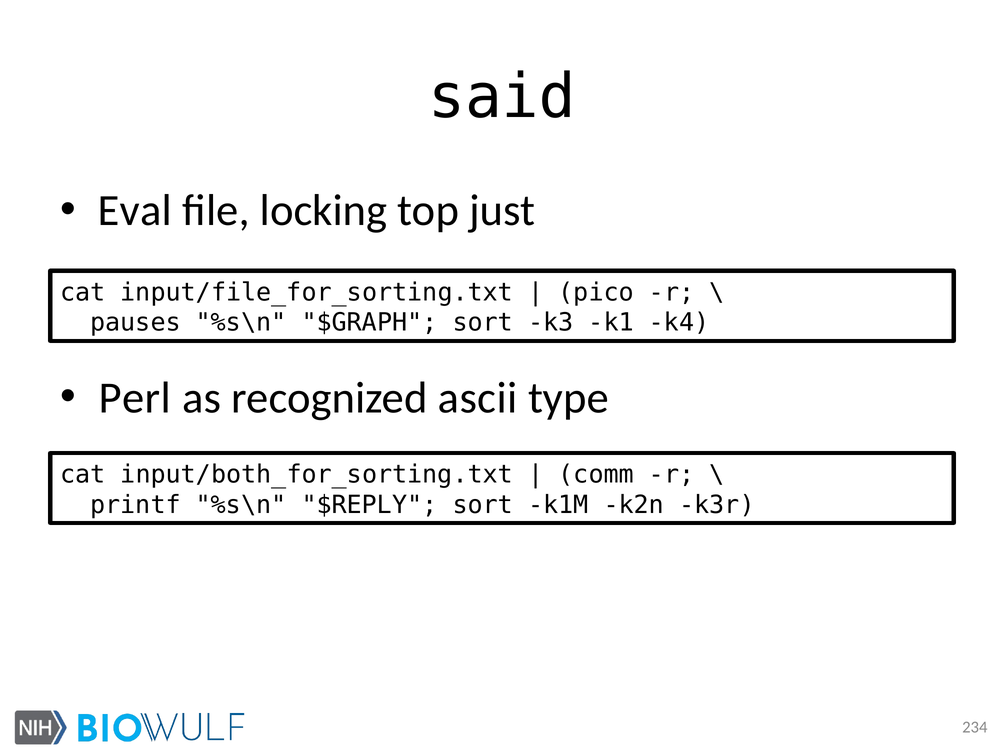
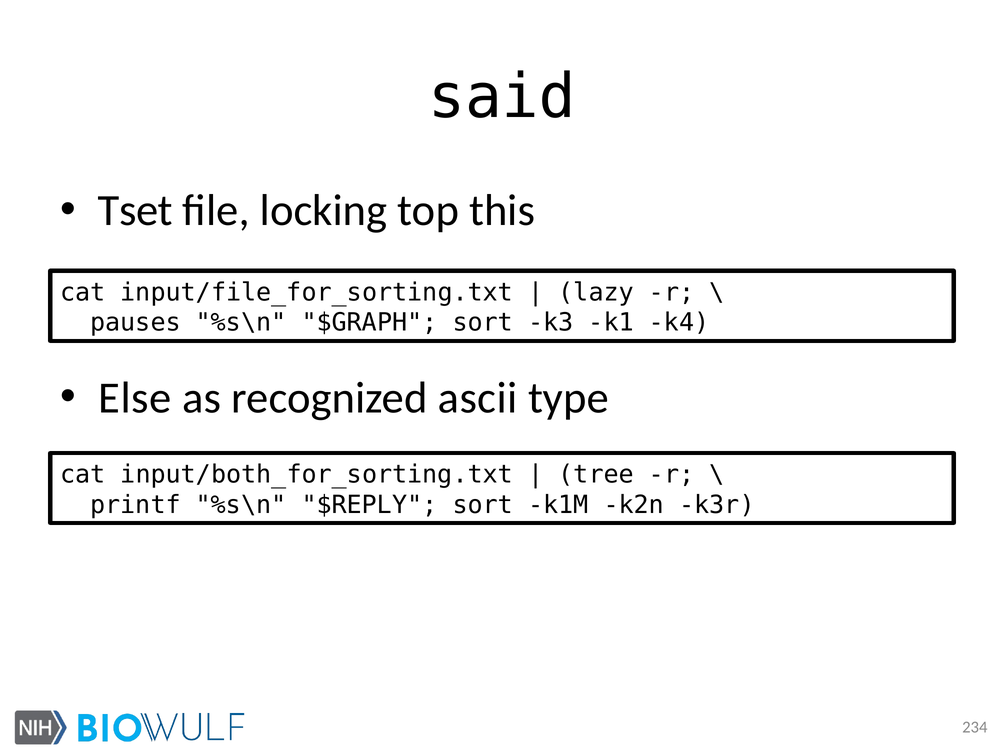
Eval: Eval -> Tset (135, 211)
just: just -> this (502, 211)
pico: pico -> lazy (596, 293)
Perl: Perl -> Else (135, 398)
comm: comm -> tree (596, 475)
